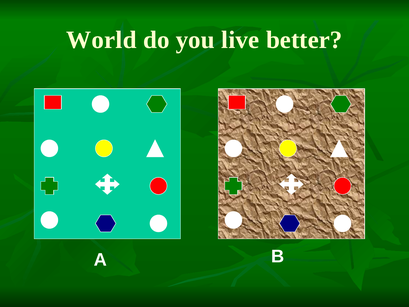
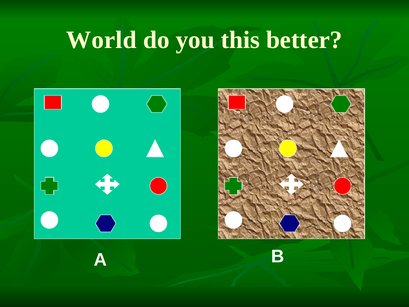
live: live -> this (240, 40)
